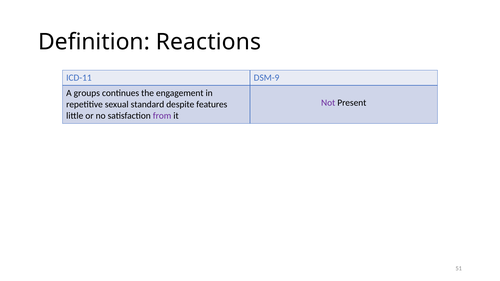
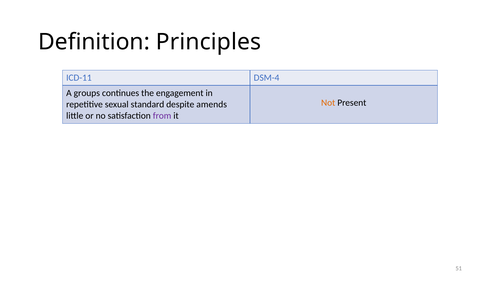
Reactions: Reactions -> Principles (208, 42)
DSM-9: DSM-9 -> DSM-4 (267, 78)
Not colour: purple -> orange (328, 103)
features: features -> amends (212, 105)
